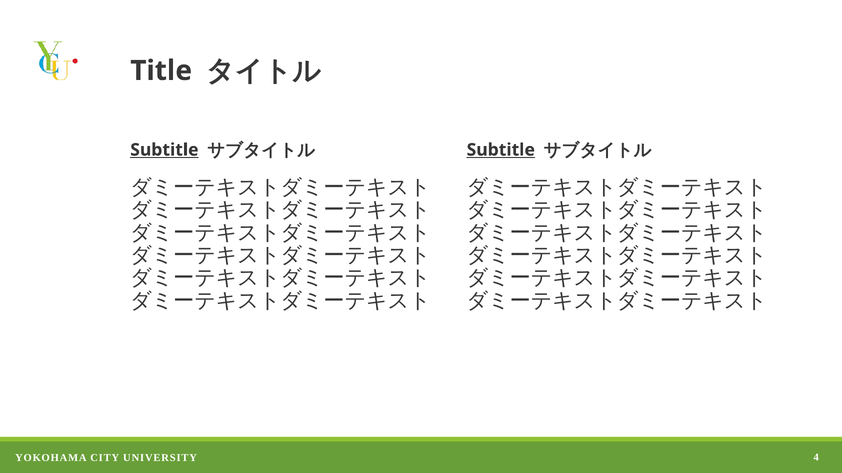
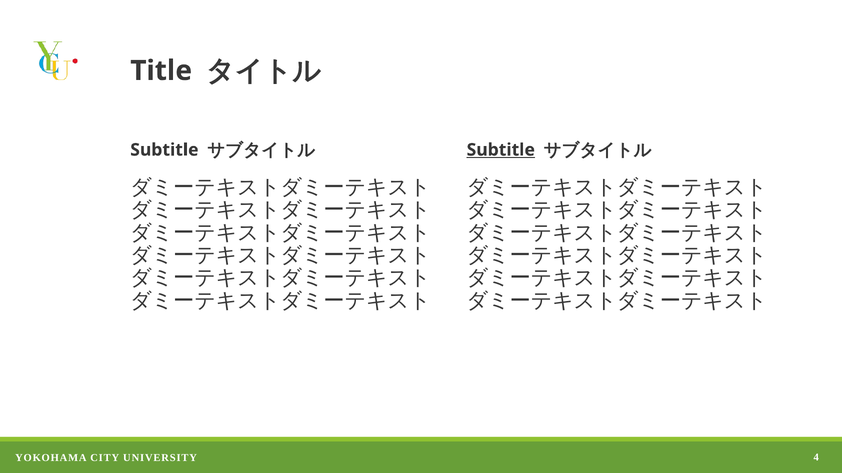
Subtitle underline: present -> none (164, 150)
